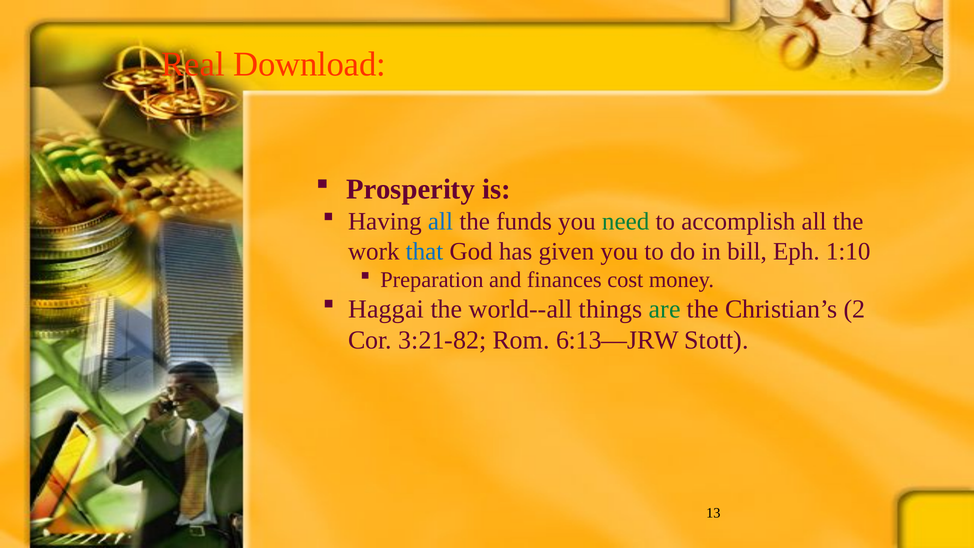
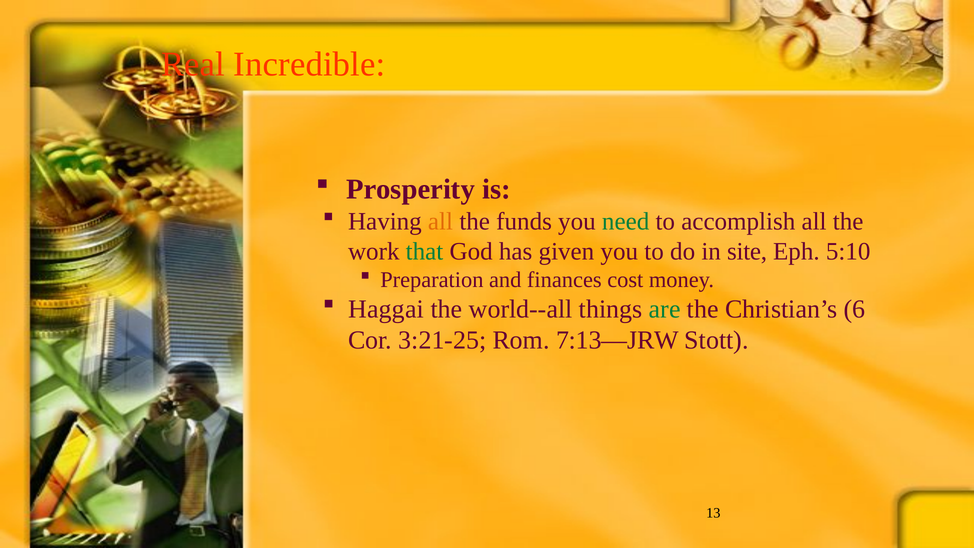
Download: Download -> Incredible (309, 64)
all colour: blue -> orange (441, 221)
that colour: blue -> green (425, 251)
bill: bill -> site (747, 251)
1:10: 1:10 -> 5:10 (848, 251)
2: 2 -> 6 (855, 309)
3:21-82: 3:21-82 -> 3:21-25 (442, 340)
6:13—JRW: 6:13—JRW -> 7:13—JRW (617, 340)
